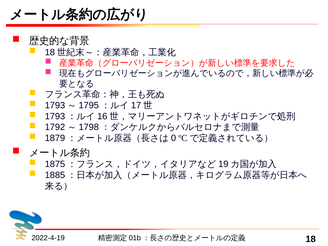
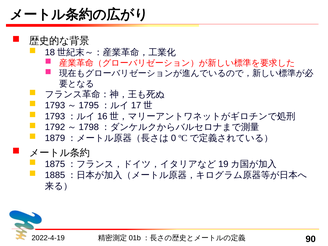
18: 18 -> 90 (311, 239)
